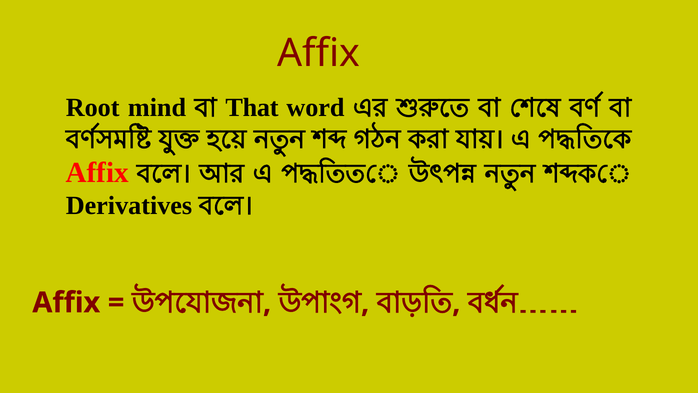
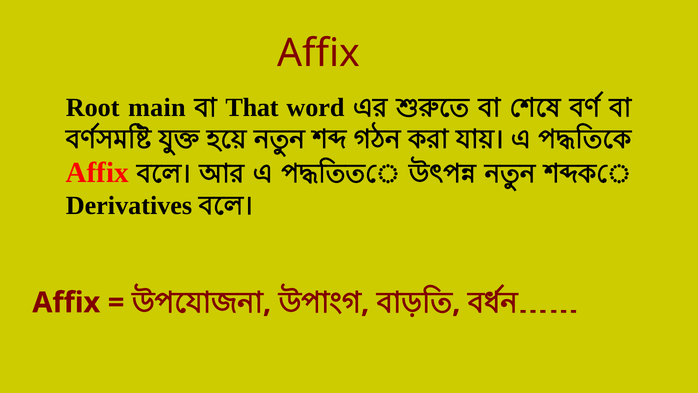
mind: mind -> main (157, 108)
